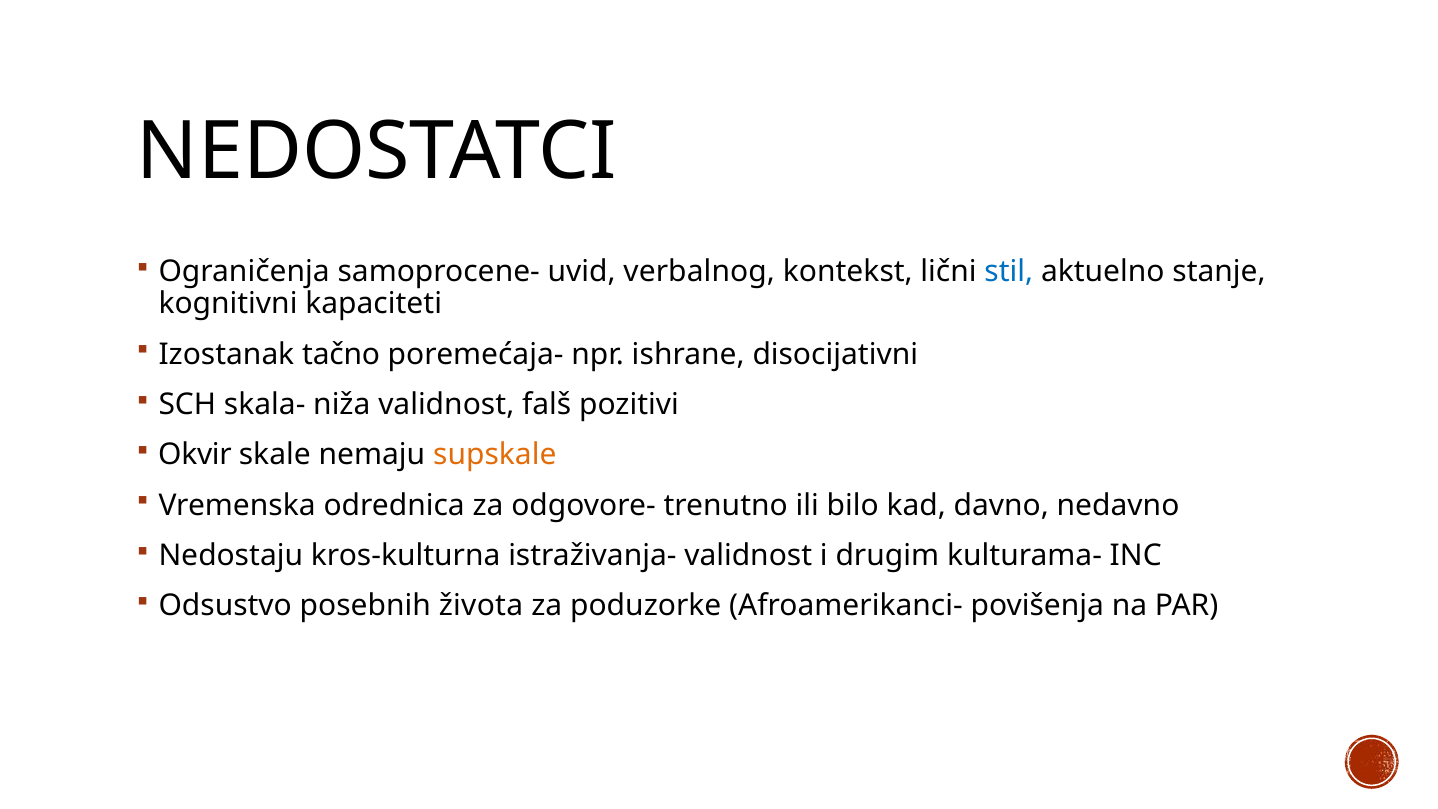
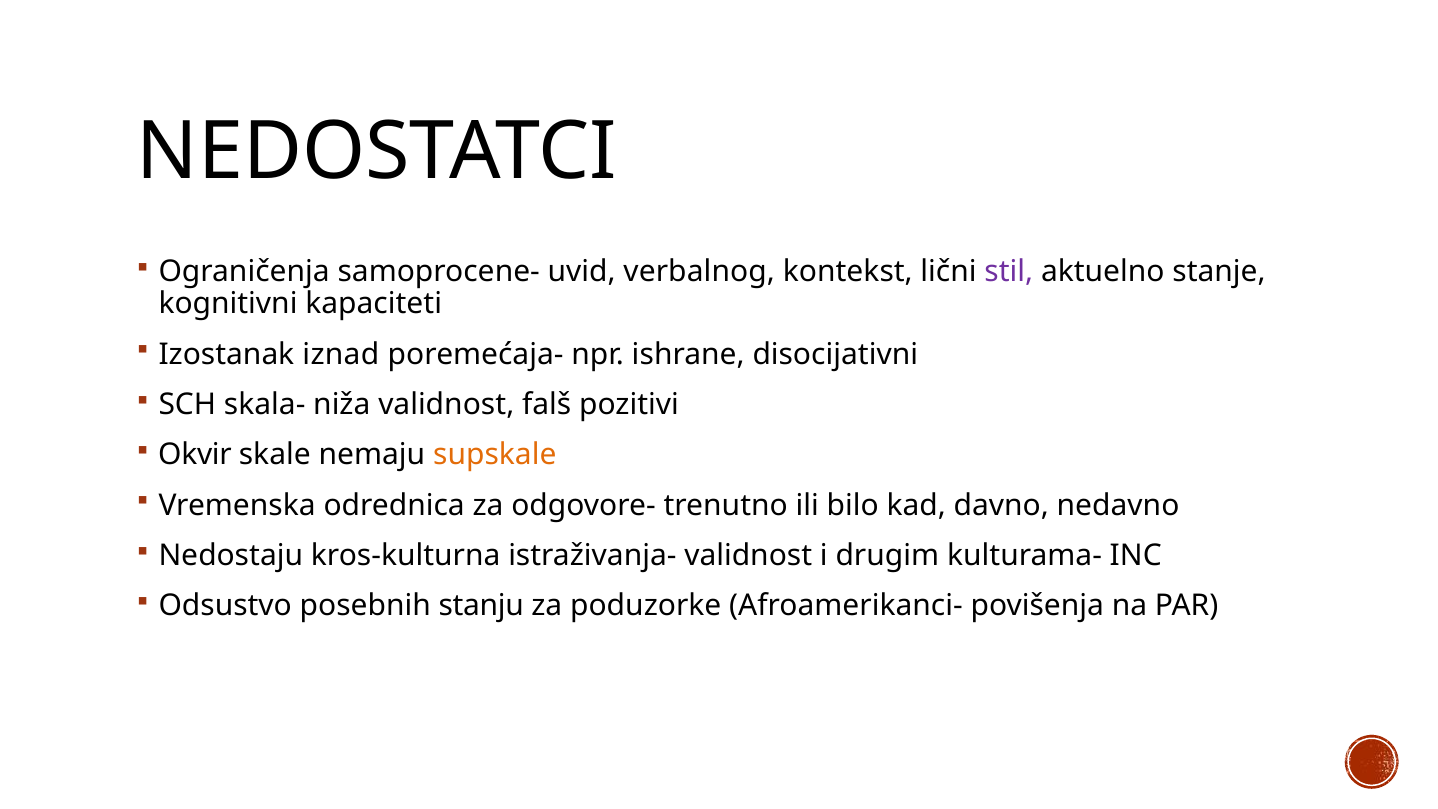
stil colour: blue -> purple (1009, 272)
tačno: tačno -> iznad (341, 354)
života: života -> stanju (481, 606)
